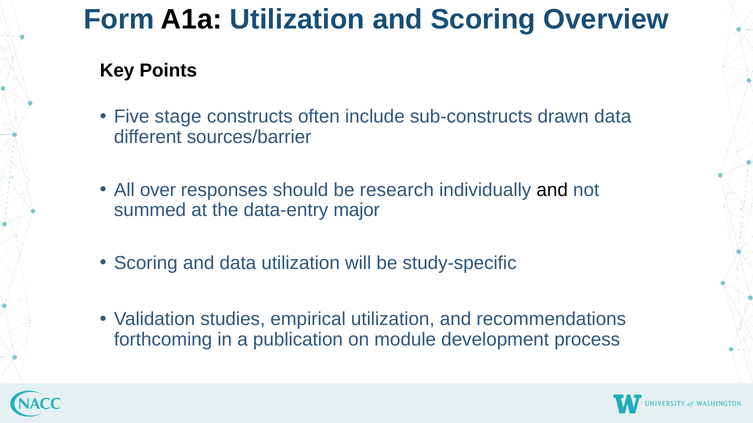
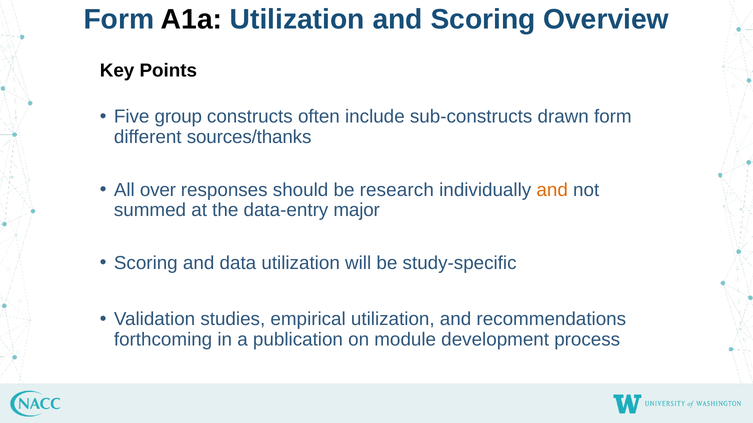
stage: stage -> group (178, 117)
drawn data: data -> form (613, 117)
sources/barrier: sources/barrier -> sources/thanks (249, 137)
and colour: black -> orange (552, 190)
